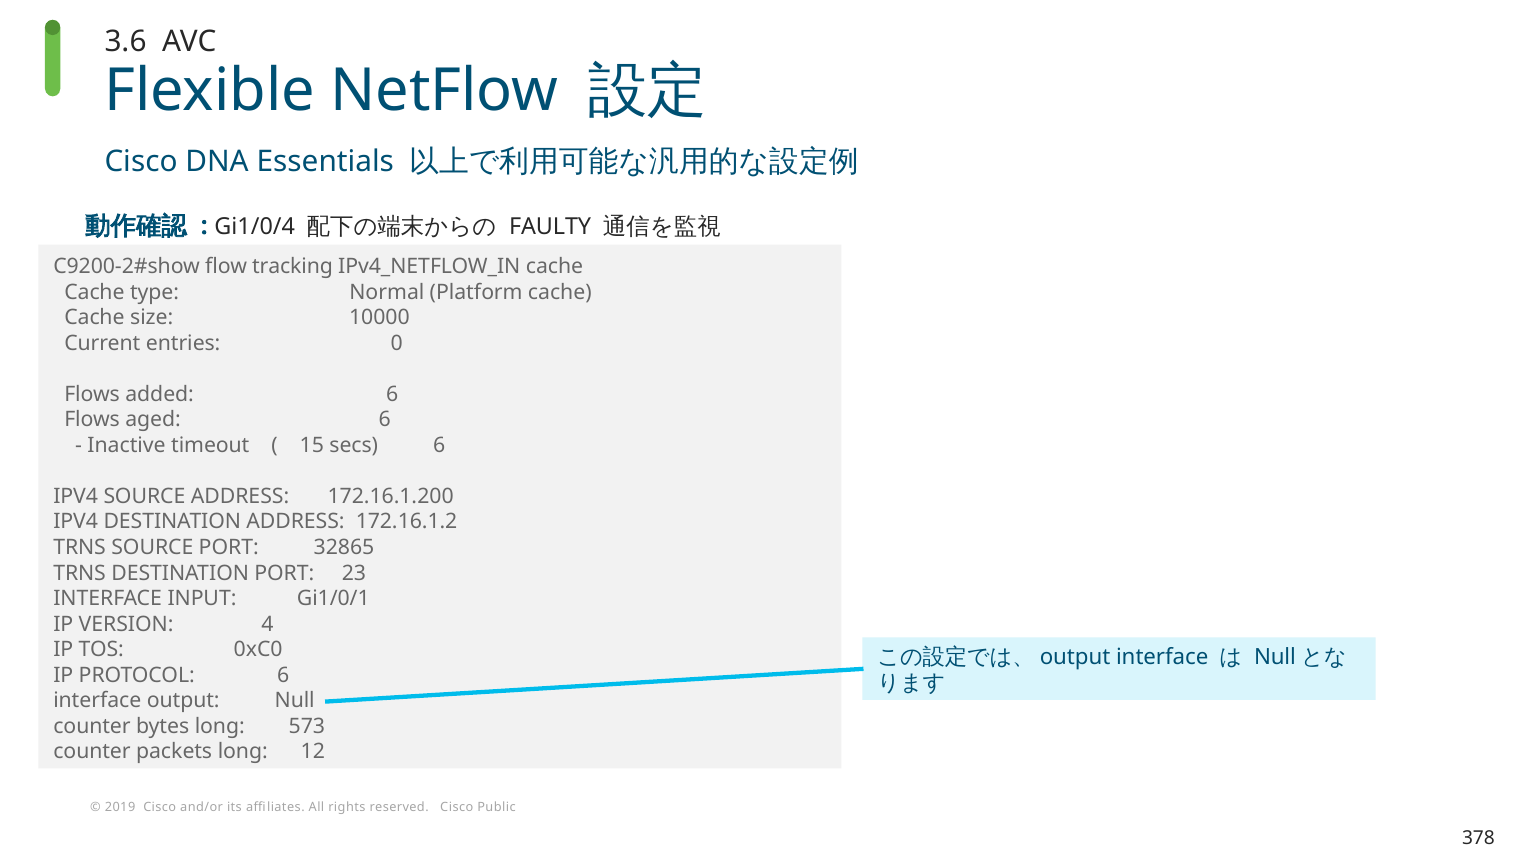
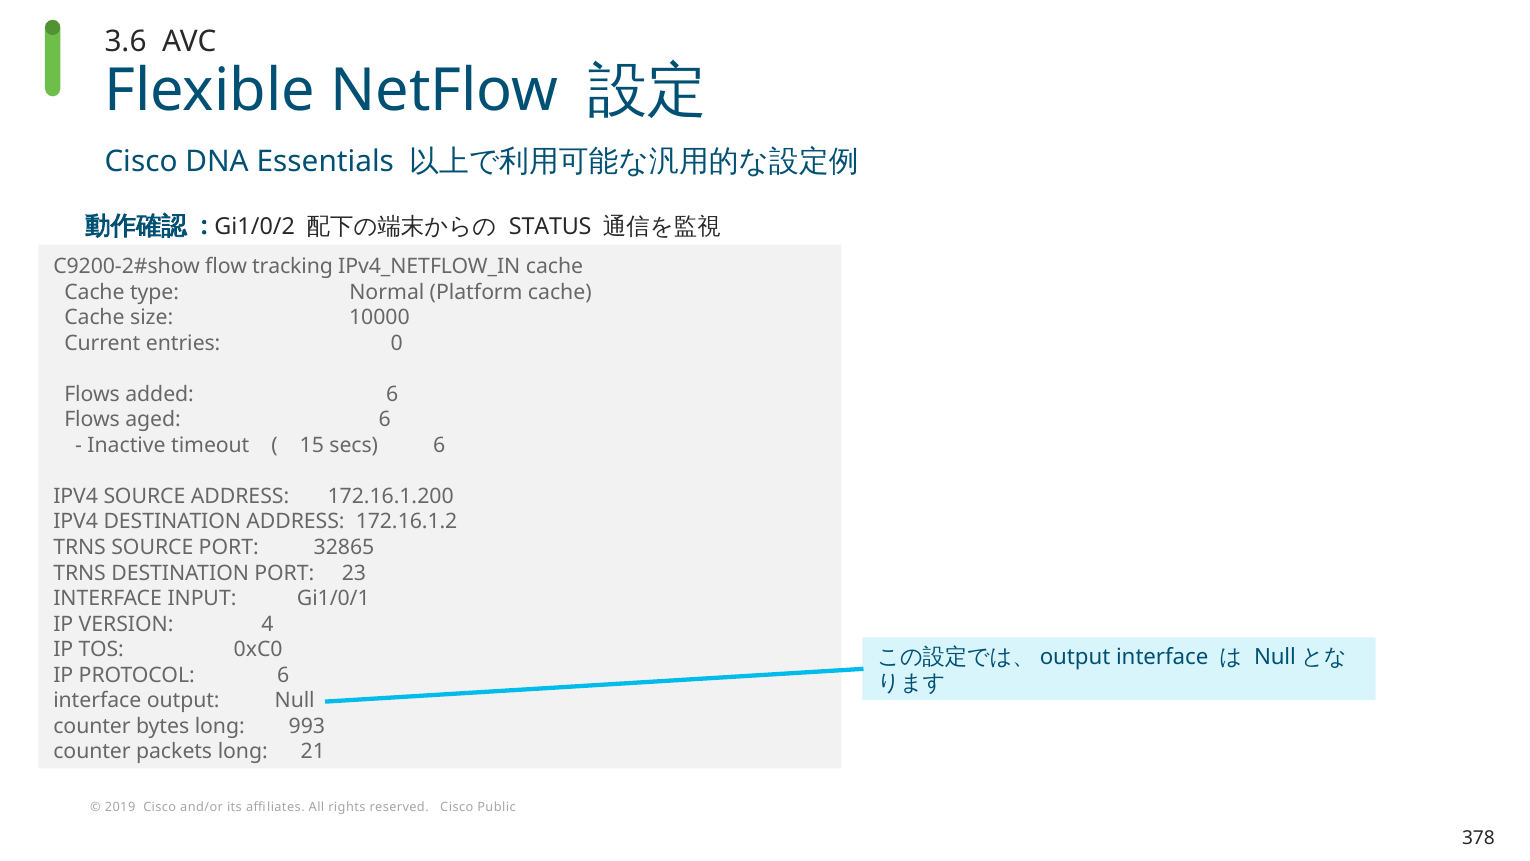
Gi1/0/4: Gi1/0/4 -> Gi1/0/2 (255, 226)
FAULTY: FAULTY -> STATUS (550, 226)
573: 573 -> 993 (307, 726)
12: 12 -> 21 (313, 752)
